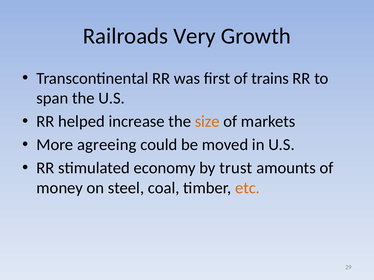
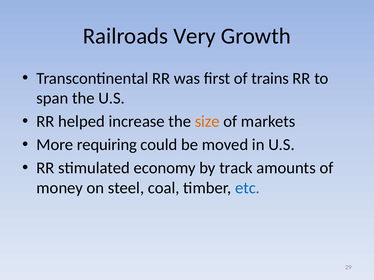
agreeing: agreeing -> requiring (107, 145)
trust: trust -> track (236, 168)
etc colour: orange -> blue (248, 188)
